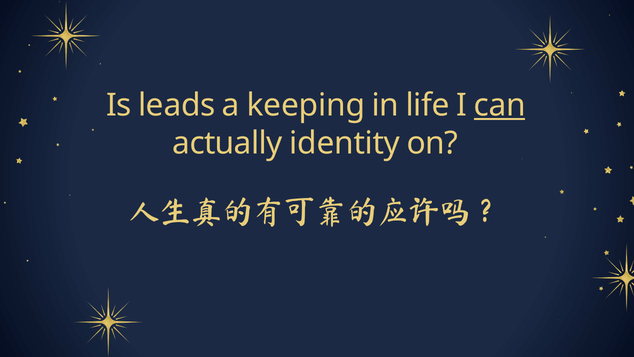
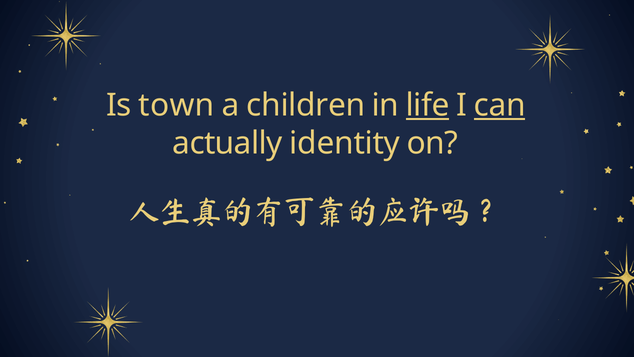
leads: leads -> town (176, 105)
keeping: keeping -> children (306, 105)
life underline: none -> present (428, 105)
